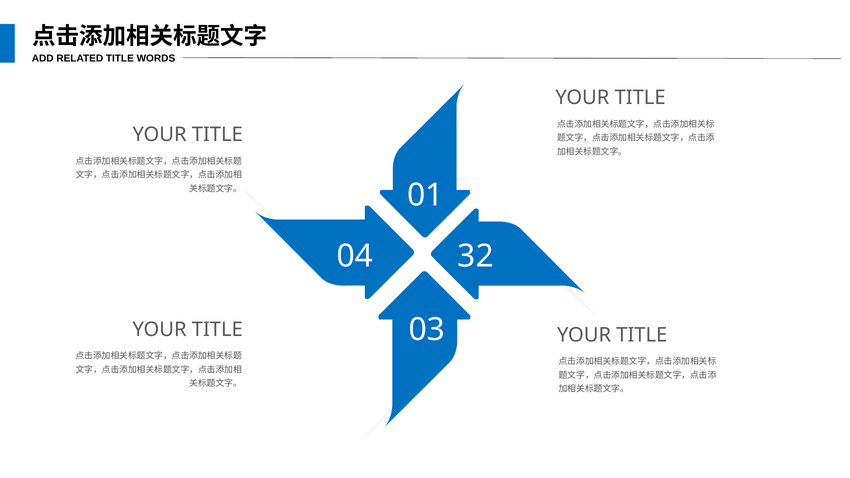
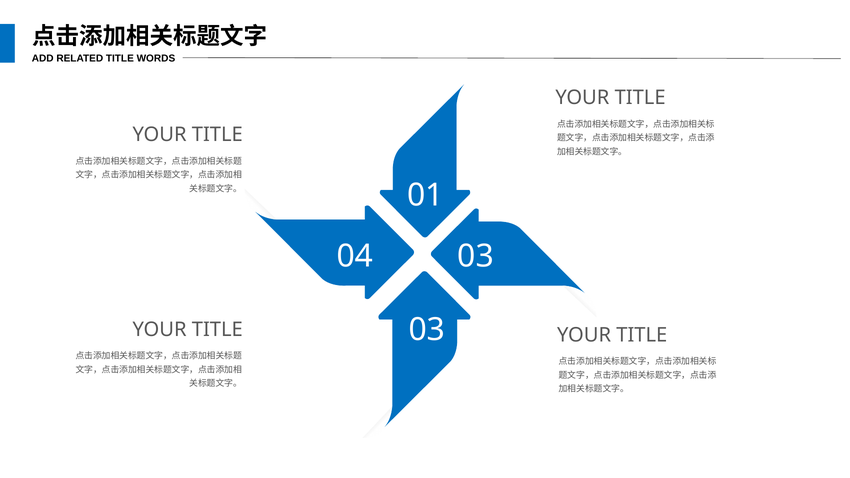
04 32: 32 -> 03 (476, 256)
